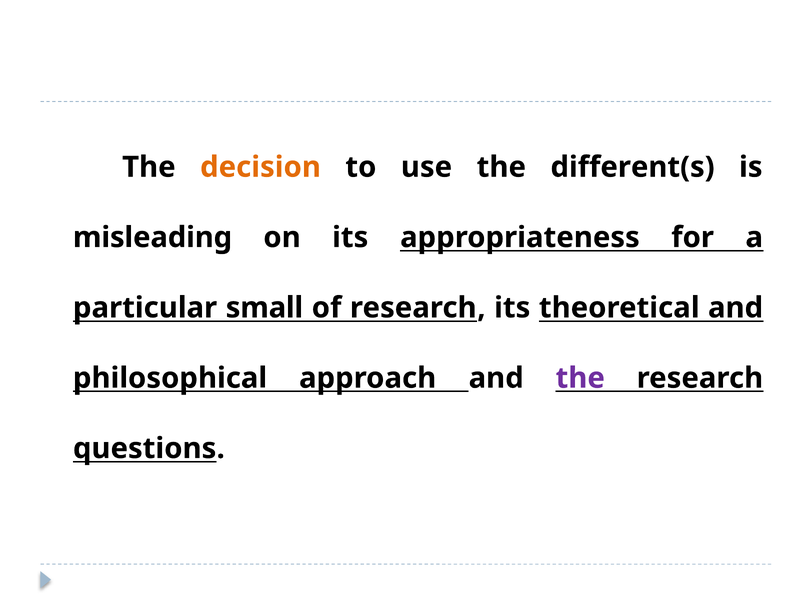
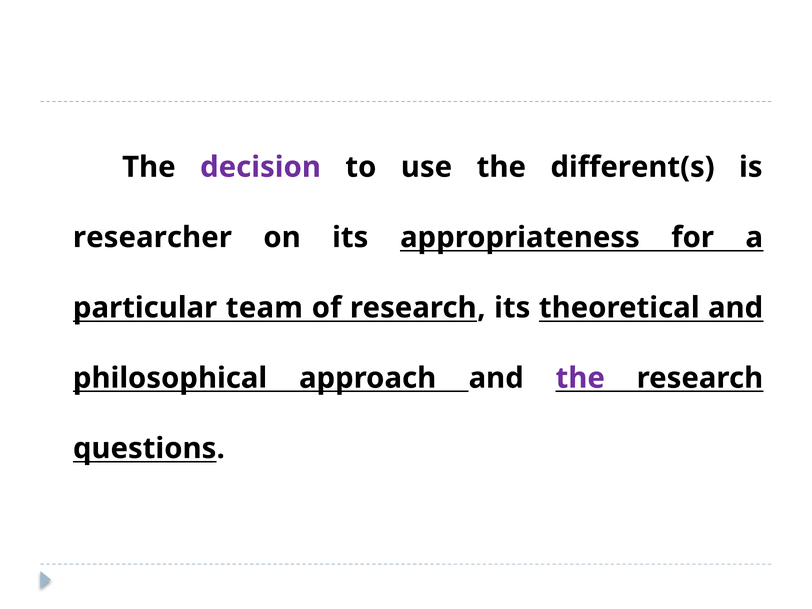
decision colour: orange -> purple (261, 167)
misleading: misleading -> researcher (152, 237)
small: small -> team (264, 308)
